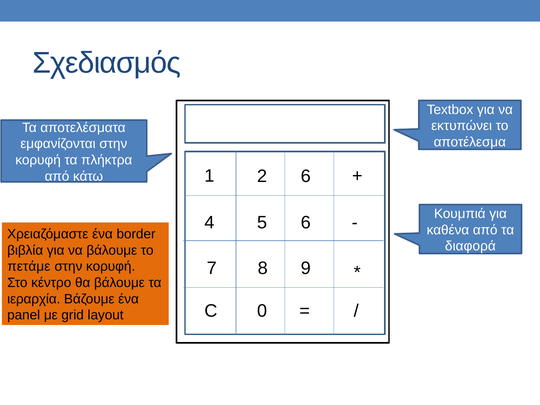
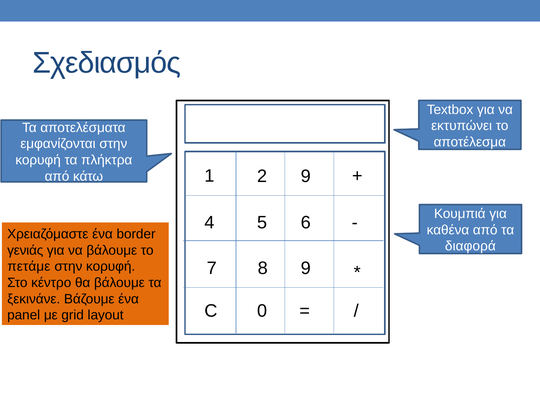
2 6: 6 -> 9 (306, 176)
βιβλία: βιβλία -> γενιάς (25, 250)
ιεραρχία: ιεραρχία -> ξεκινάνε (34, 299)
